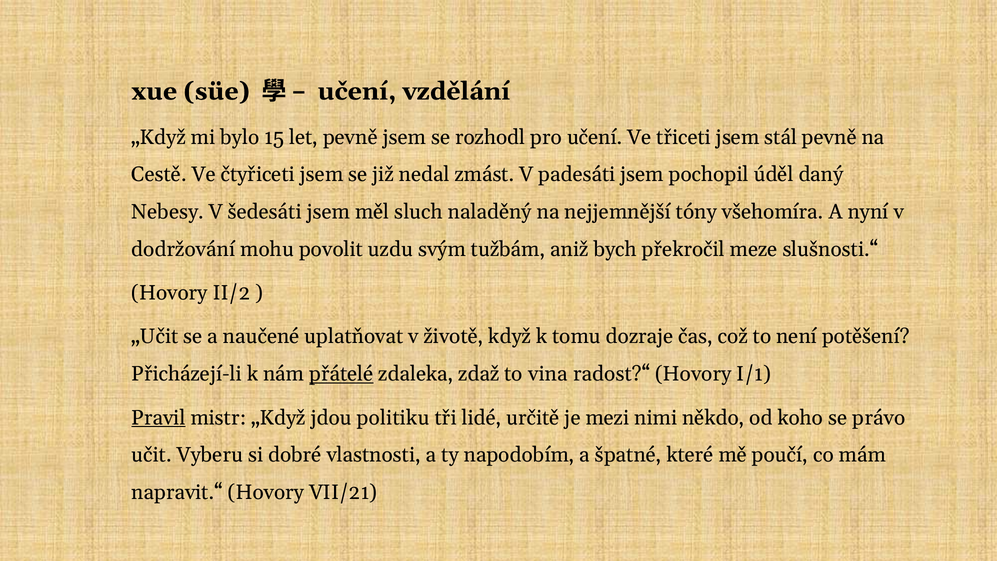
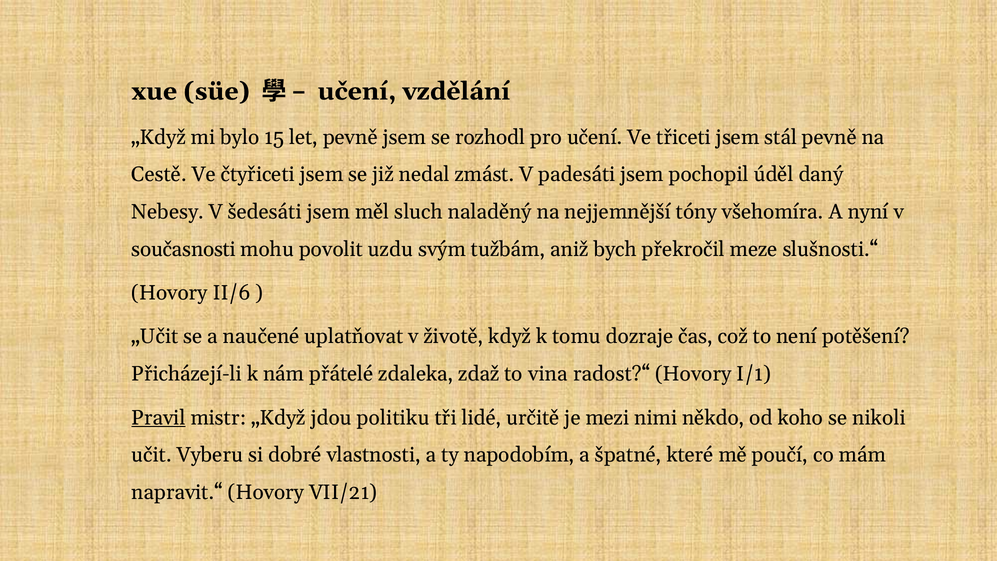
dodržování: dodržování -> současnosti (184, 249)
II/2: II/2 -> II/6 (232, 293)
přátelé underline: present -> none (341, 374)
právo: právo -> nikoli (879, 418)
